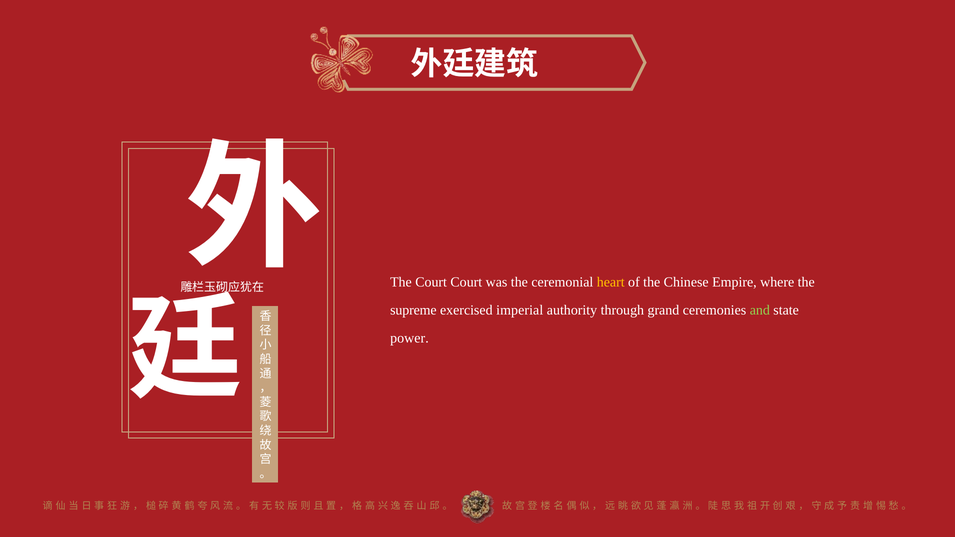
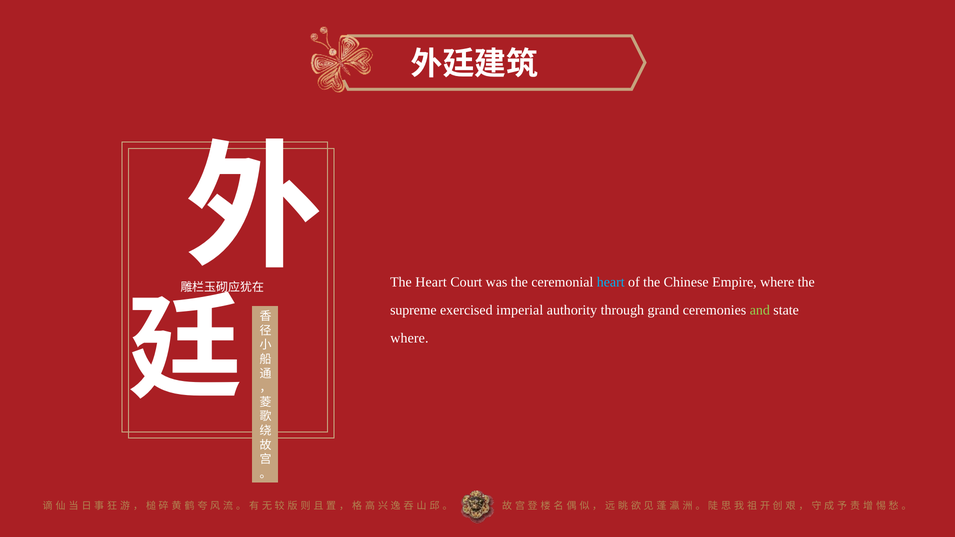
The Court: Court -> Heart (431, 282)
heart colour: yellow -> light blue (611, 282)
power: power -> where (409, 338)
